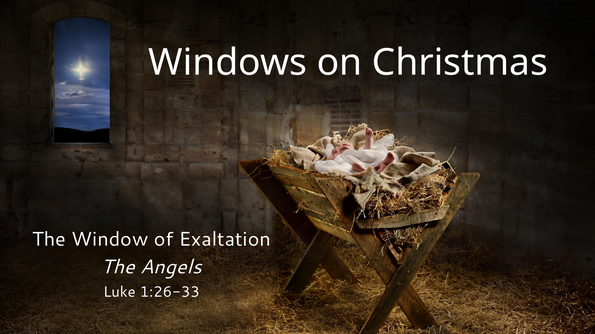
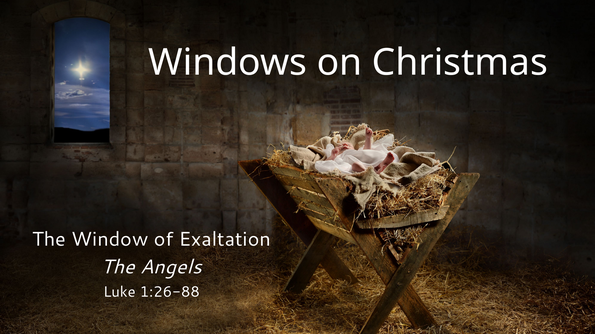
1:26-33: 1:26-33 -> 1:26-88 (170, 292)
